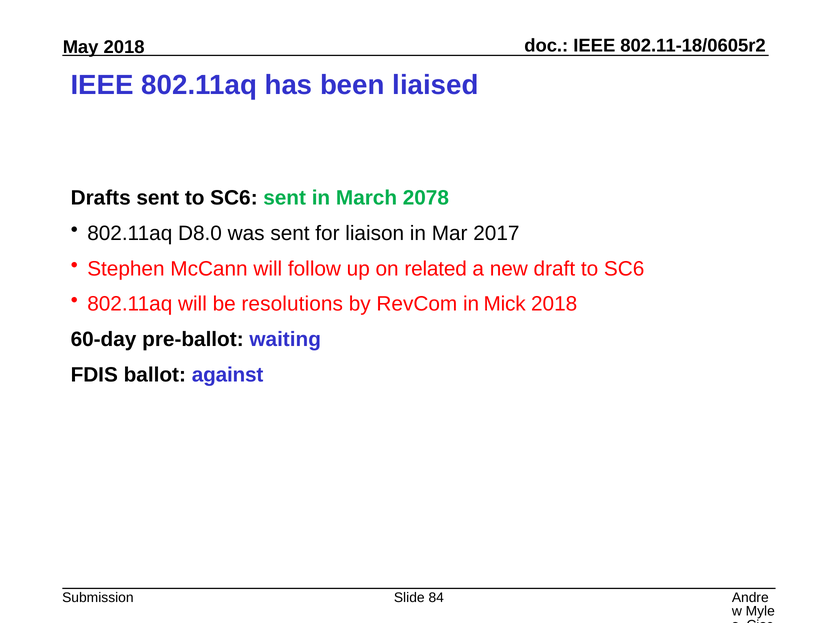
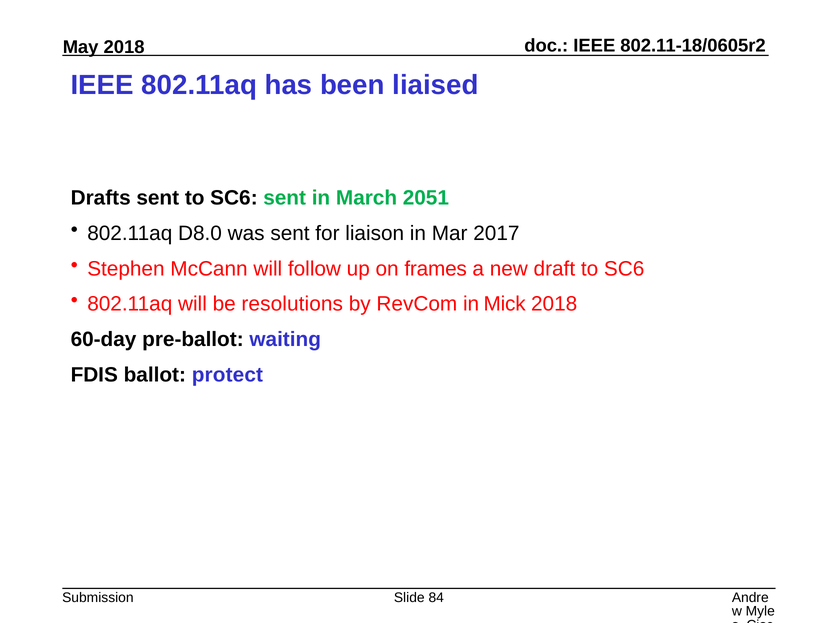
2078: 2078 -> 2051 (426, 198)
related: related -> frames (436, 269)
against: against -> protect (227, 375)
